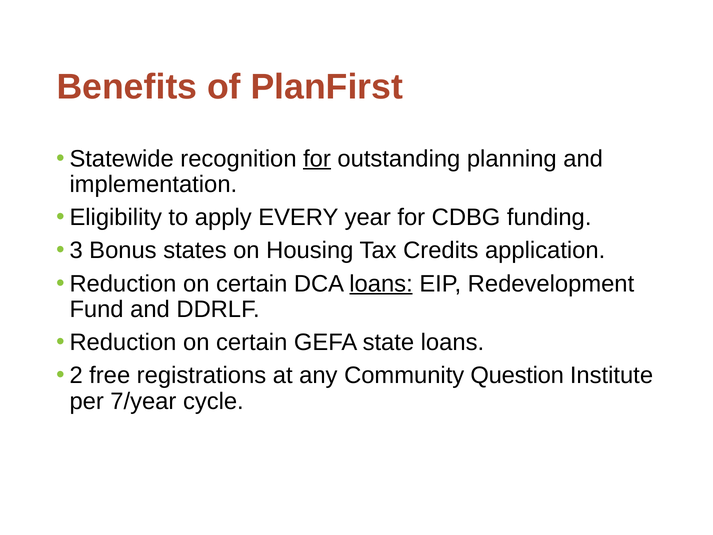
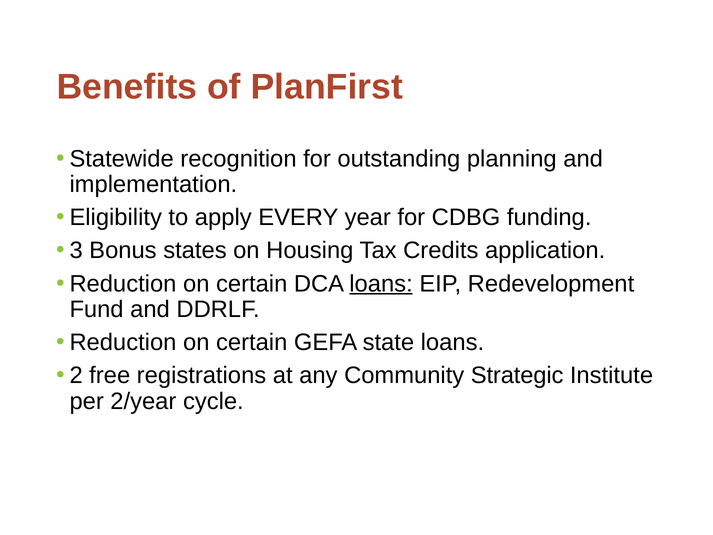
for underline: present -> none (317, 159)
Question: Question -> Strategic (517, 375)
7/year: 7/year -> 2/year (143, 401)
